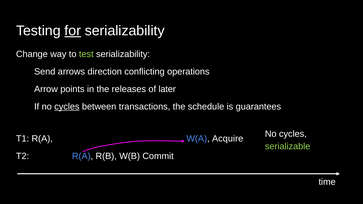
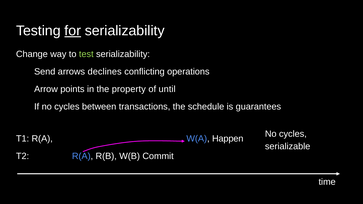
direction: direction -> declines (105, 72)
releases: releases -> property (129, 89)
later: later -> until (167, 89)
cycles underline: present -> none (67, 107)
Acquire: Acquire -> Happen (228, 139)
serializable colour: light green -> white (288, 147)
